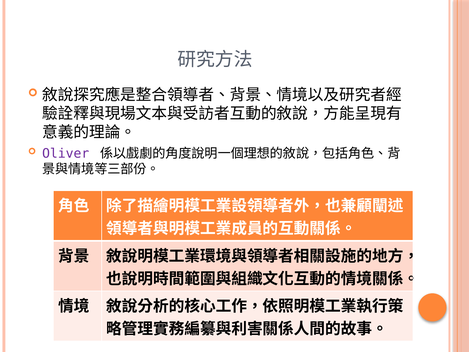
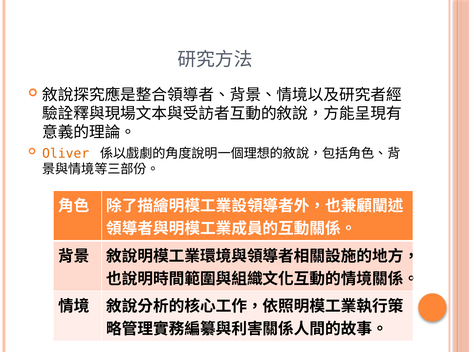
Oliver colour: purple -> orange (66, 153)
